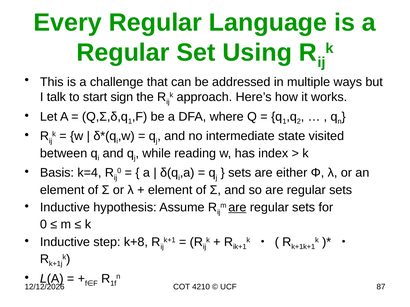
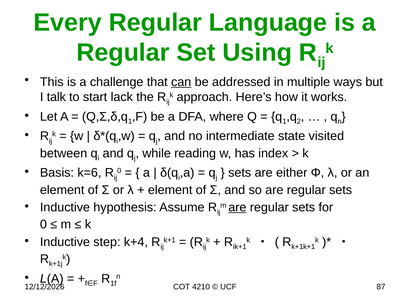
can underline: none -> present (181, 82)
sign: sign -> lack (122, 97)
k=4: k=4 -> k=6 (89, 173)
k+8: k+8 -> k+4 (136, 242)
